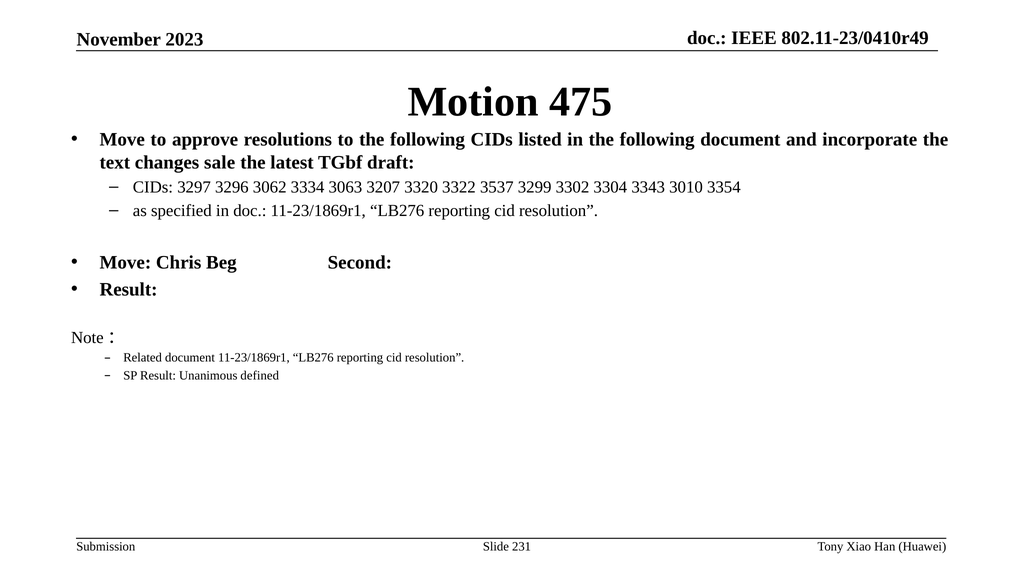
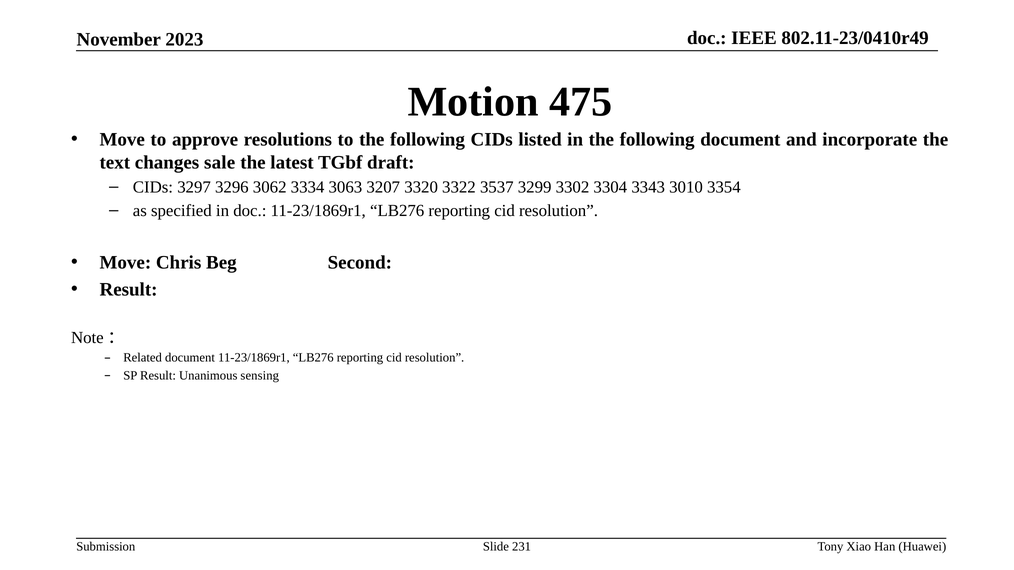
defined: defined -> sensing (260, 376)
